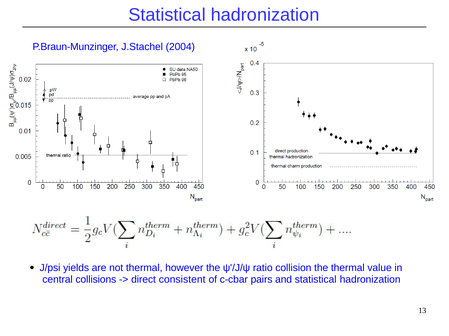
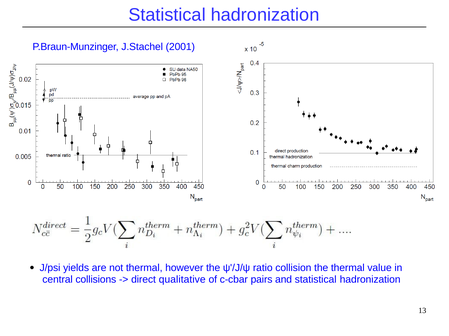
2004: 2004 -> 2001 (180, 47)
consistent: consistent -> qualitative (182, 280)
